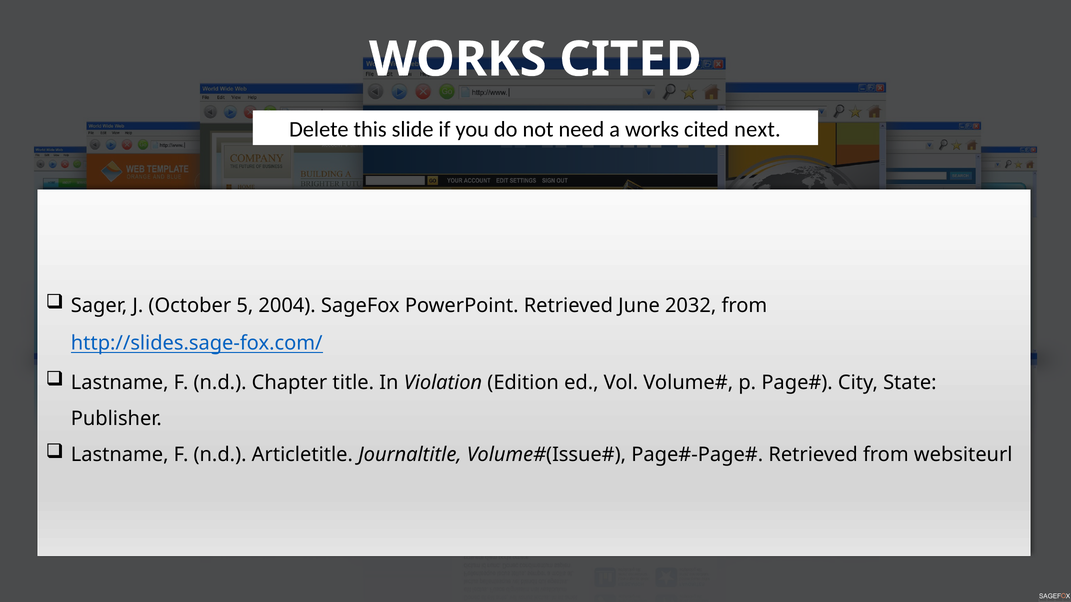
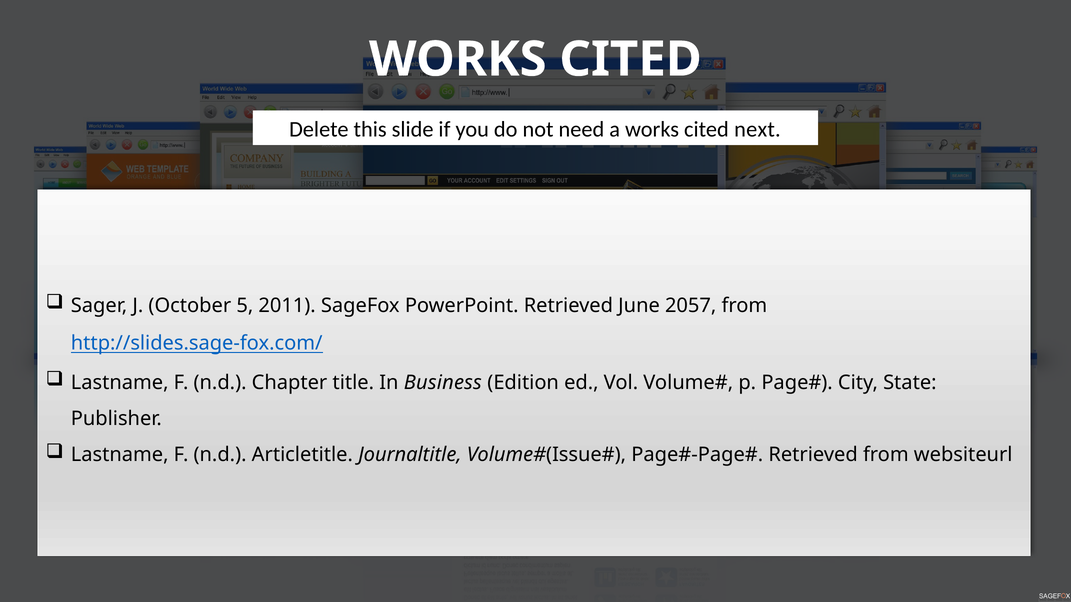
2004: 2004 -> 2011 (287, 306)
2032: 2032 -> 2057 (691, 306)
Violation: Violation -> Business (443, 383)
